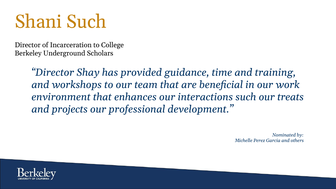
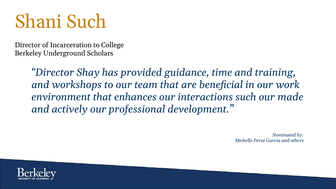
treats: treats -> made (290, 97)
projects: projects -> actively (70, 109)
